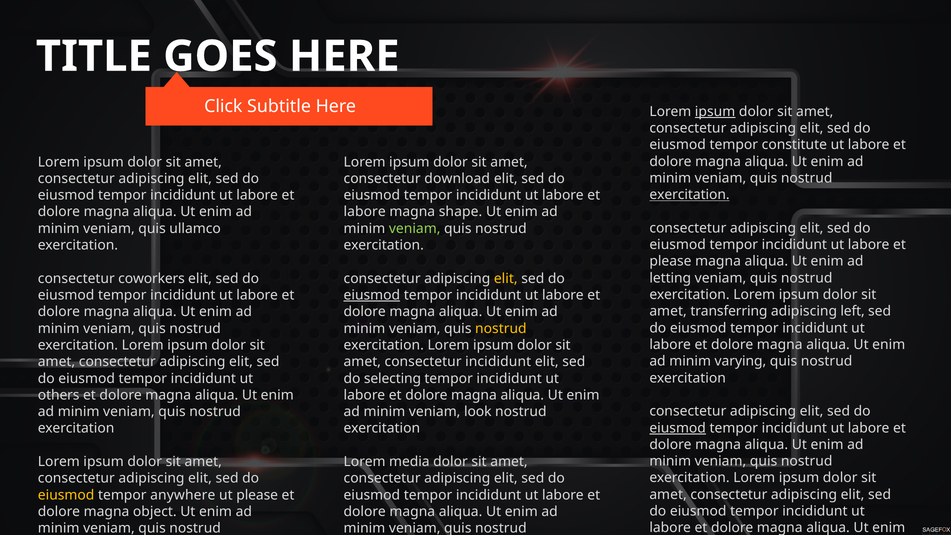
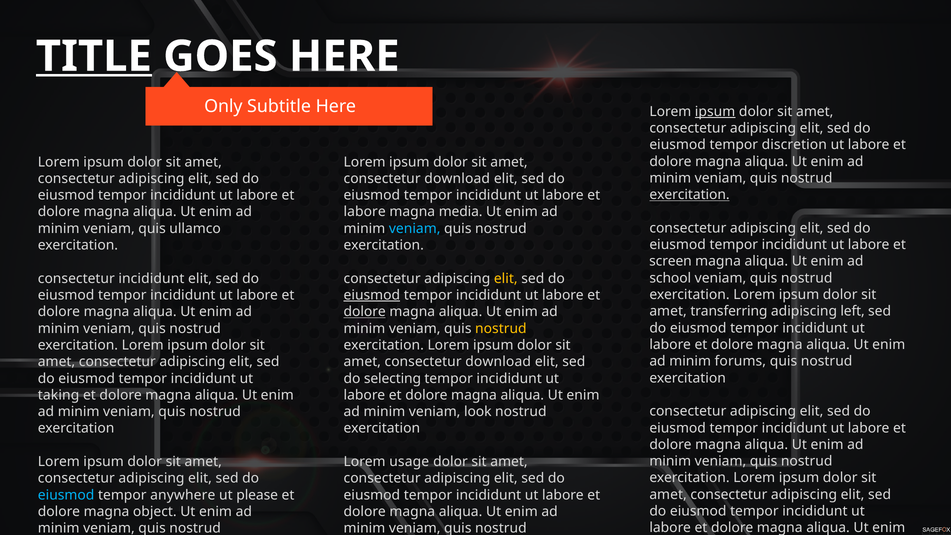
TITLE underline: none -> present (94, 56)
Click: Click -> Only (223, 106)
constitute: constitute -> discretion (794, 145)
shape: shape -> media (461, 212)
veniam colour: light green -> light blue (415, 229)
please: please -> screen (671, 261)
letting: letting -> school (670, 278)
consectetur coworkers: coworkers -> incididunt (151, 279)
dolore underline: none -> present (365, 312)
varying: varying -> forums (740, 361)
incididunt: incididunt -> download (498, 362)
others: others -> taking (59, 395)
eiusmod underline: present -> none (678, 428)
media: media -> usage (409, 462)
eiusmod colour: yellow -> light blue (66, 495)
